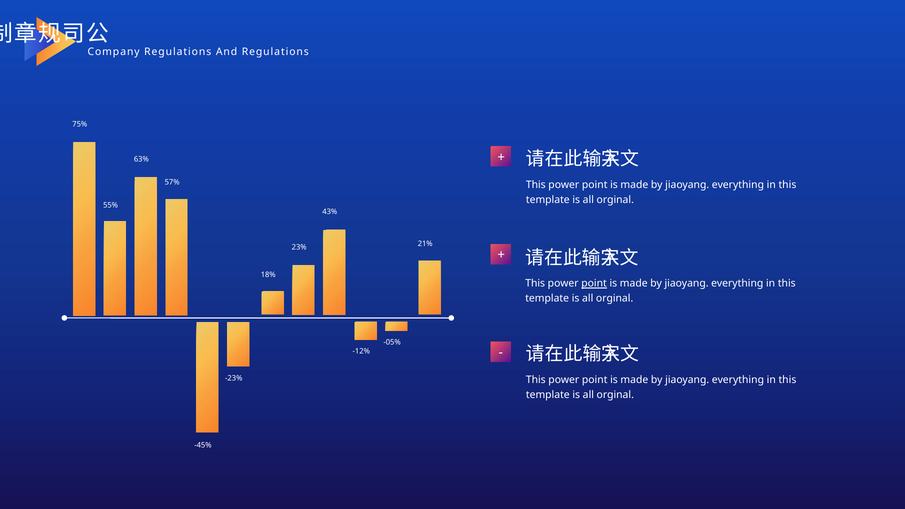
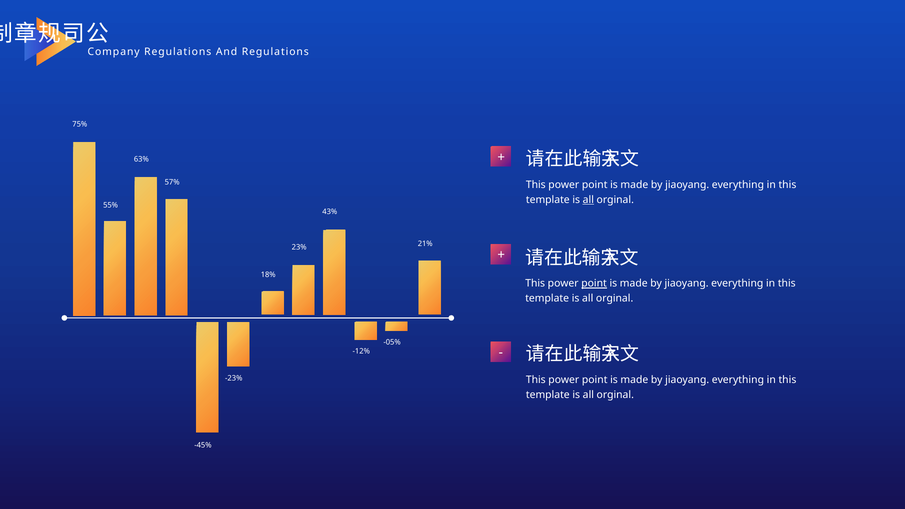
all underline: none -> present (588, 200)
